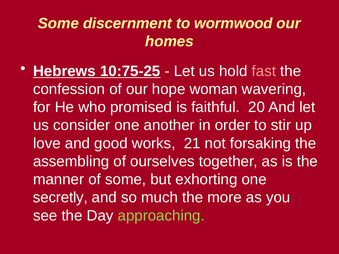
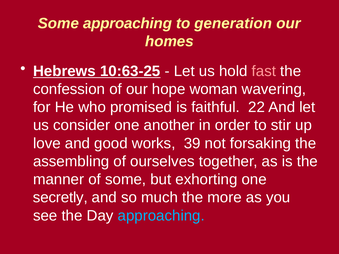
Some discernment: discernment -> approaching (128, 23)
wormwood: wormwood -> generation (233, 23)
10:75-25: 10:75-25 -> 10:63-25 (130, 71)
20: 20 -> 22 (257, 107)
21: 21 -> 39 (192, 143)
approaching colour: light green -> light blue (161, 216)
